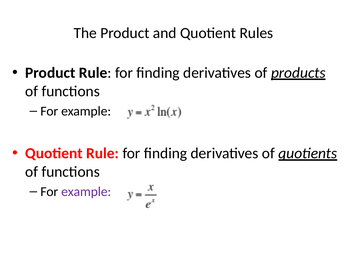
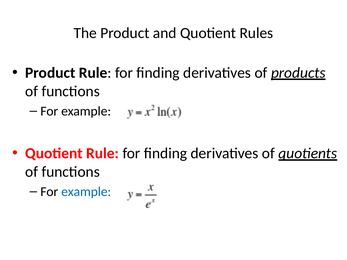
example colour: purple -> blue (86, 192)
